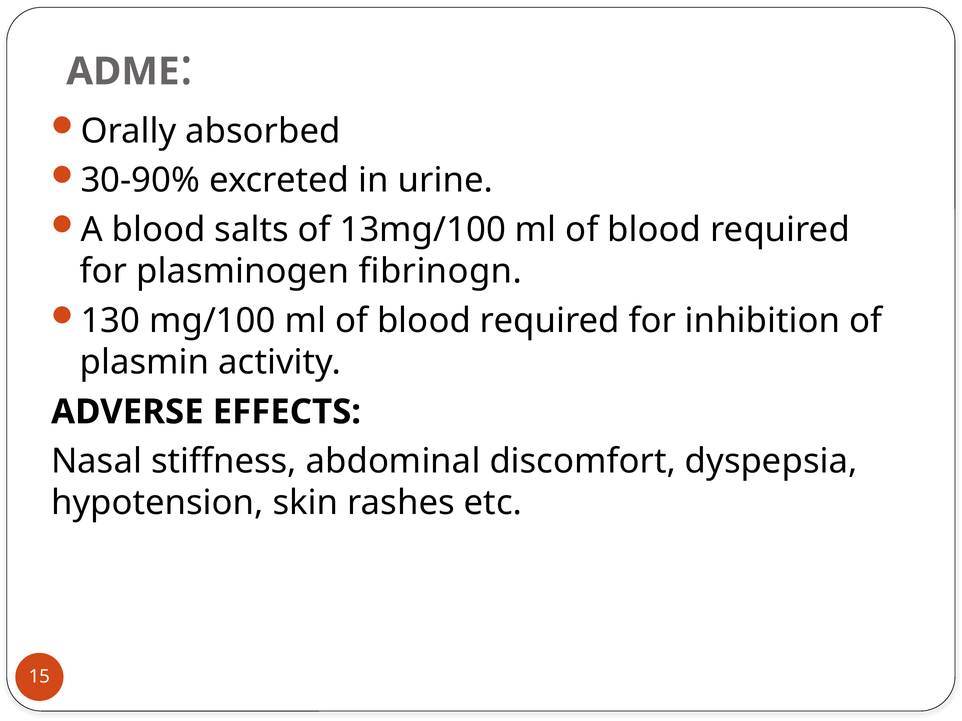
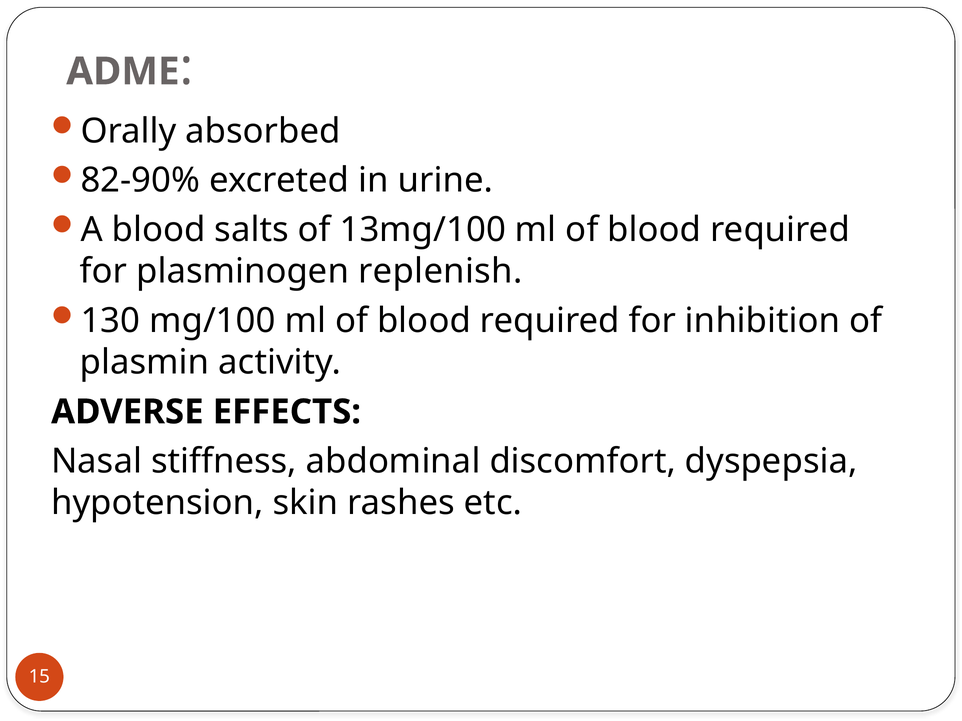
30-90%: 30-90% -> 82-90% (140, 181)
fibrinogn: fibrinogn -> replenish (440, 272)
